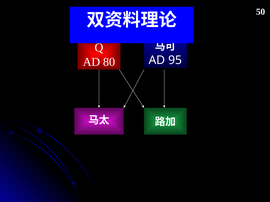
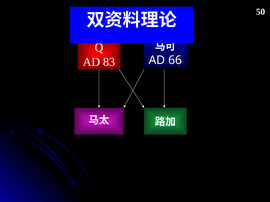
80: 80 -> 83 (109, 62)
95: 95 -> 66 (175, 60)
